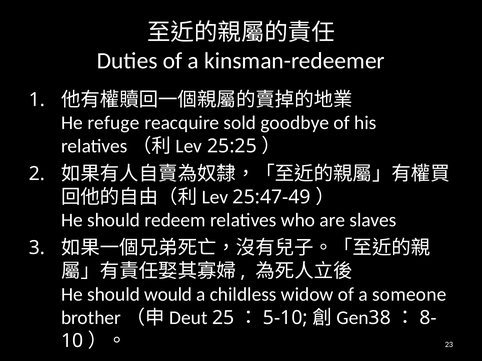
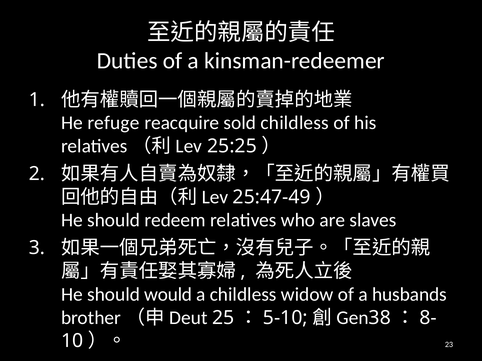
sold goodbye: goodbye -> childless (295, 123)
someone: someone -> husbands (409, 295)
